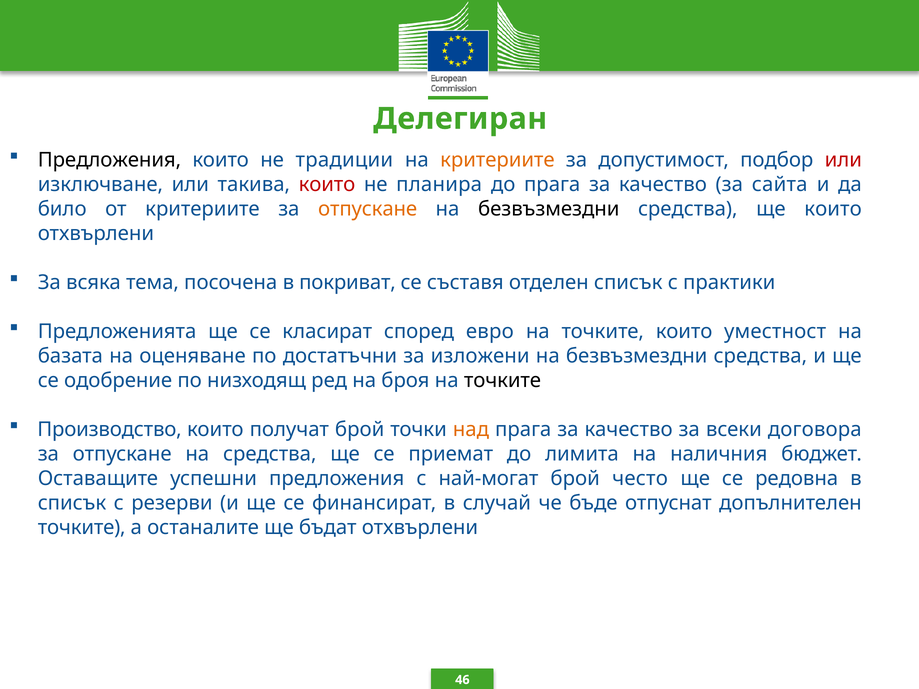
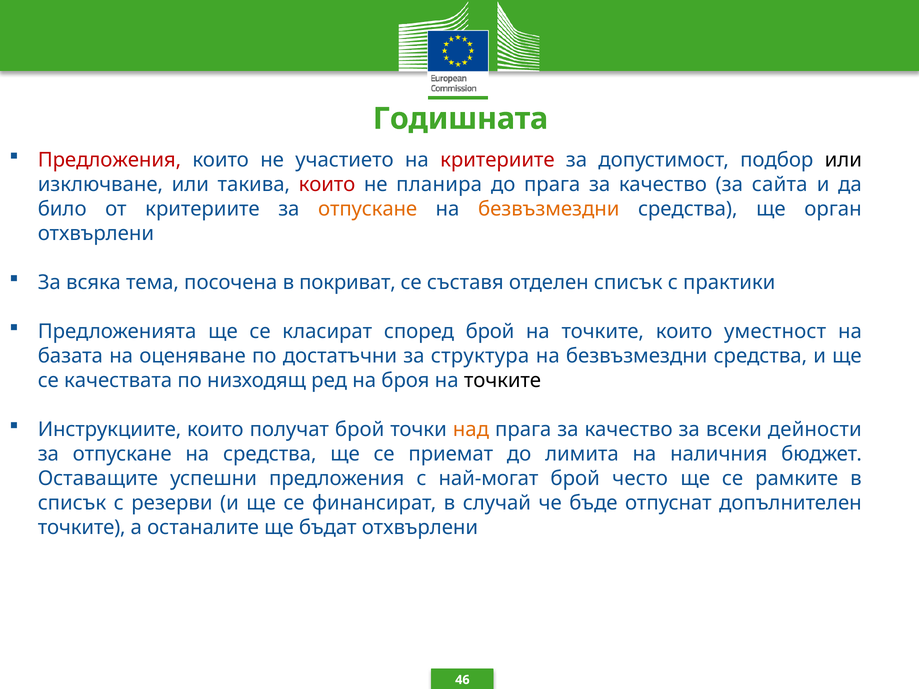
Делегиран: Делегиран -> Годишната (461, 119)
Предложения colour: black -> red (109, 160)
традиции: традиции -> участието (344, 160)
критериите colour: orange -> red (497, 160)
или colour: red -> black (843, 160)
безвъзмездни colour: black -> orange (549, 209)
ще които: които -> орган (833, 209)
според евро: евро -> брой (490, 332)
изложени: изложени -> структура (480, 356)
одобрение: одобрение -> качествата (118, 381)
Производство: Производство -> Инструкциите (109, 430)
договора: договора -> дейности (815, 430)
редовна: редовна -> рамките (797, 479)
